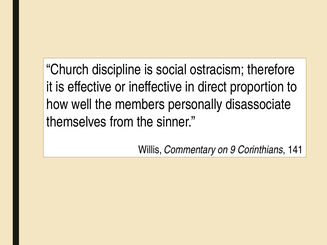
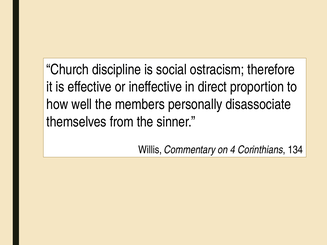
9: 9 -> 4 (233, 150)
141: 141 -> 134 (295, 150)
